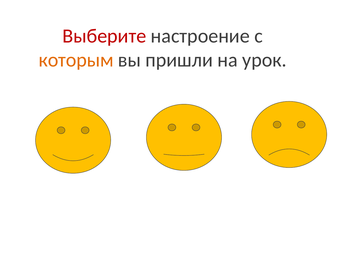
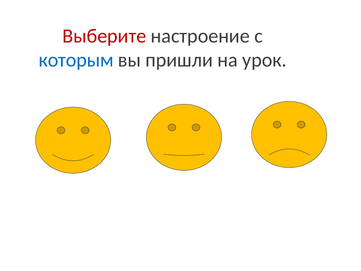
которым colour: orange -> blue (76, 60)
